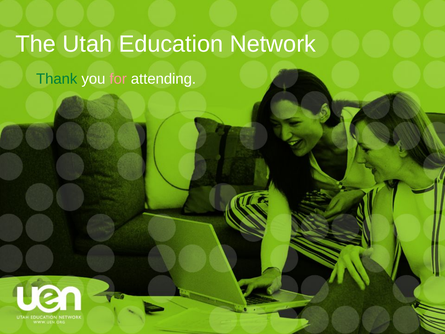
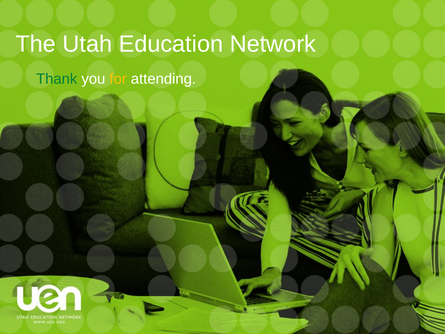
for colour: pink -> yellow (118, 79)
